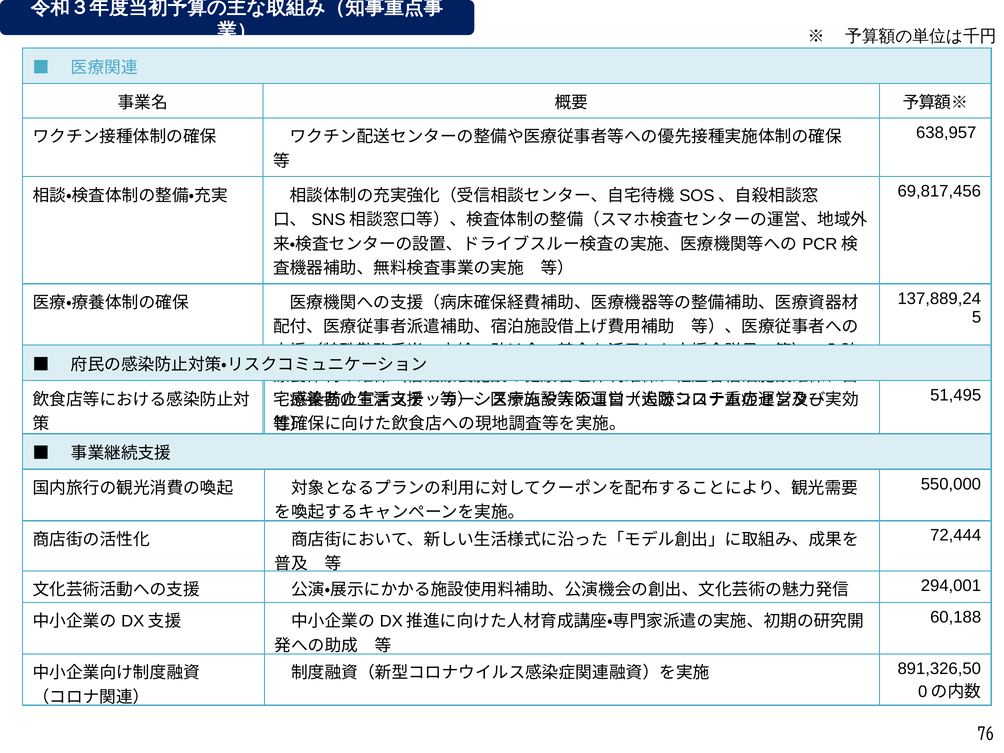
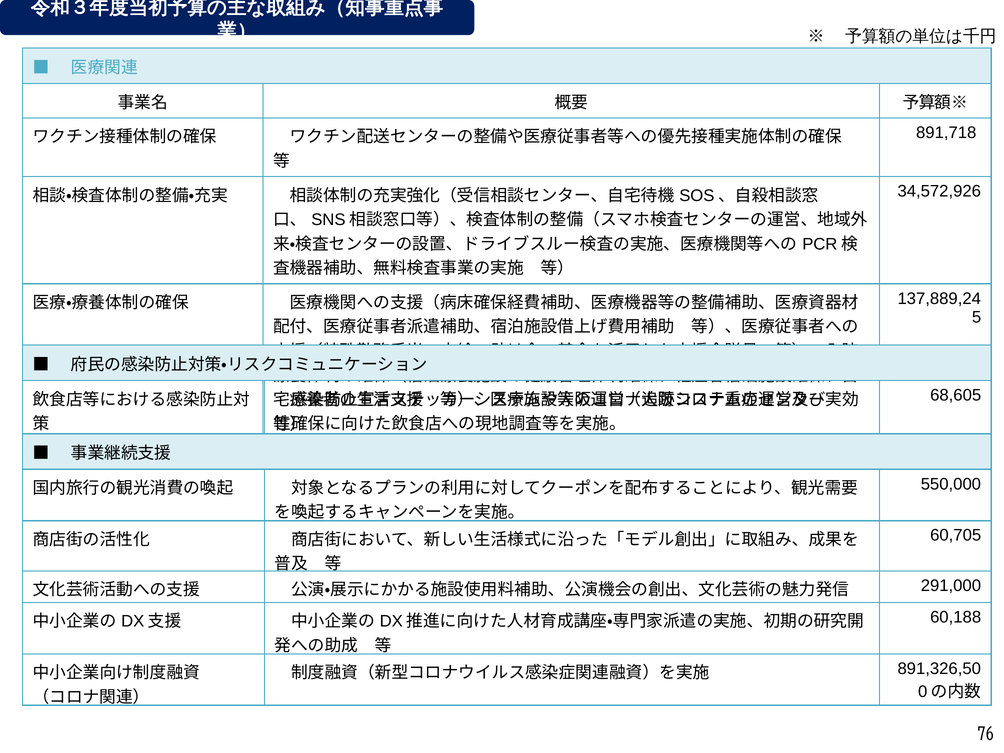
638,957: 638,957 -> 891,718 (946, 133)
69,817,456: 69,817,456 -> 34,572,926 (939, 191)
51,495: 51,495 -> 68,605 (956, 395)
72,444: 72,444 -> 60,705 (956, 535)
294,001: 294,001 -> 291,000 (951, 586)
